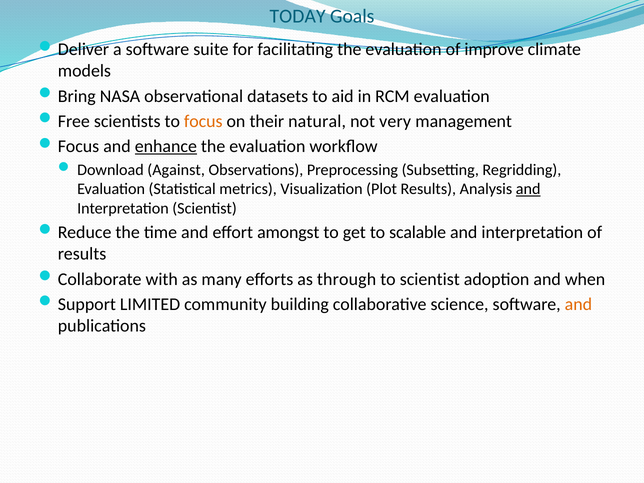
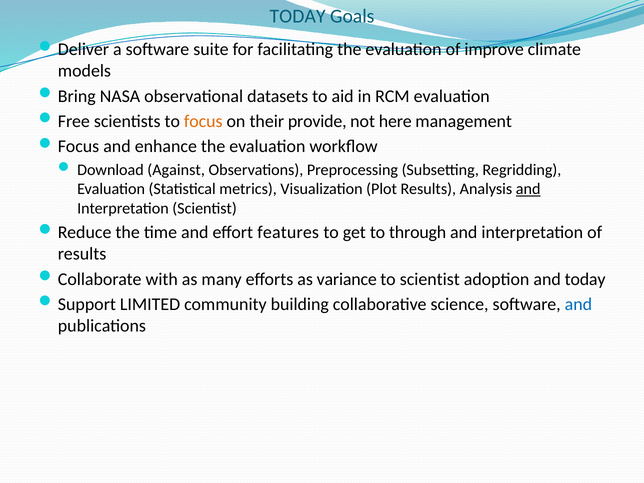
natural: natural -> provide (317, 121)
very: very -> here (395, 121)
enhance underline: present -> none (166, 146)
amongst: amongst -> features (288, 233)
scalable: scalable -> through (418, 233)
through: through -> variance (347, 279)
and when: when -> today (585, 279)
and colour: orange -> blue (578, 304)
